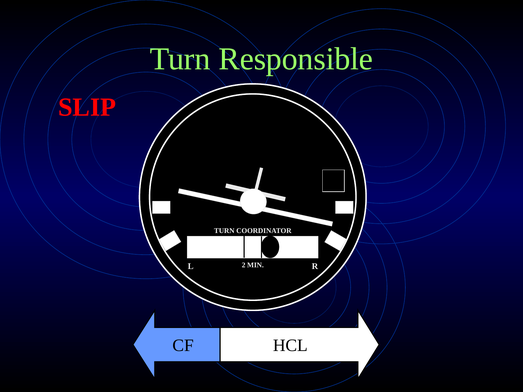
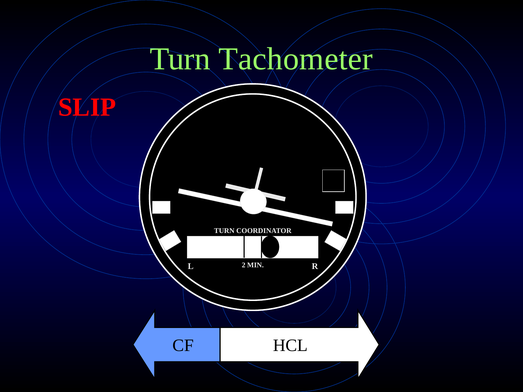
Responsible: Responsible -> Tachometer (296, 59)
